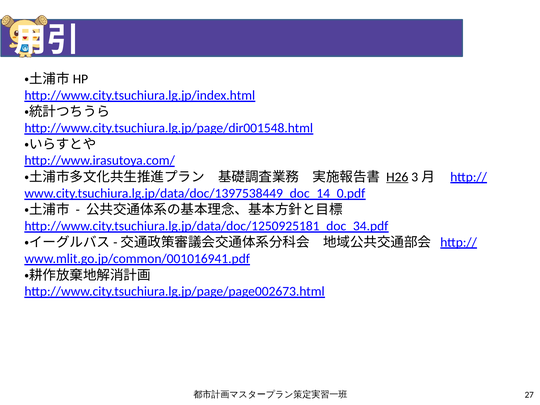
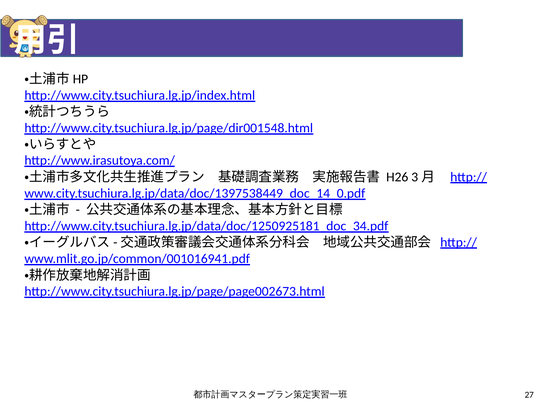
H26 underline: present -> none (397, 177)
